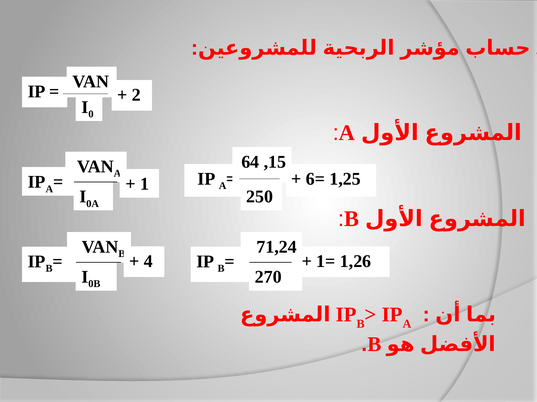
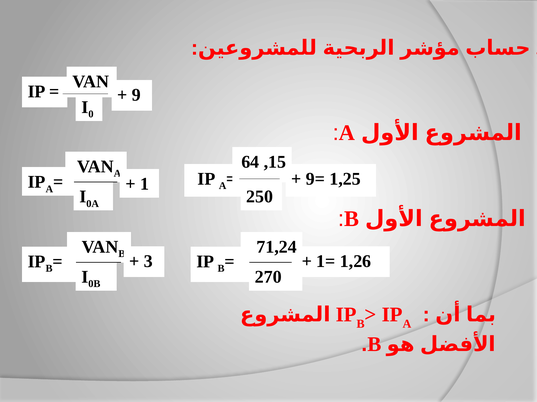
2: 2 -> 9 (136, 95)
6=: 6= -> 9= (315, 179)
4: 4 -> 3 (148, 262)
